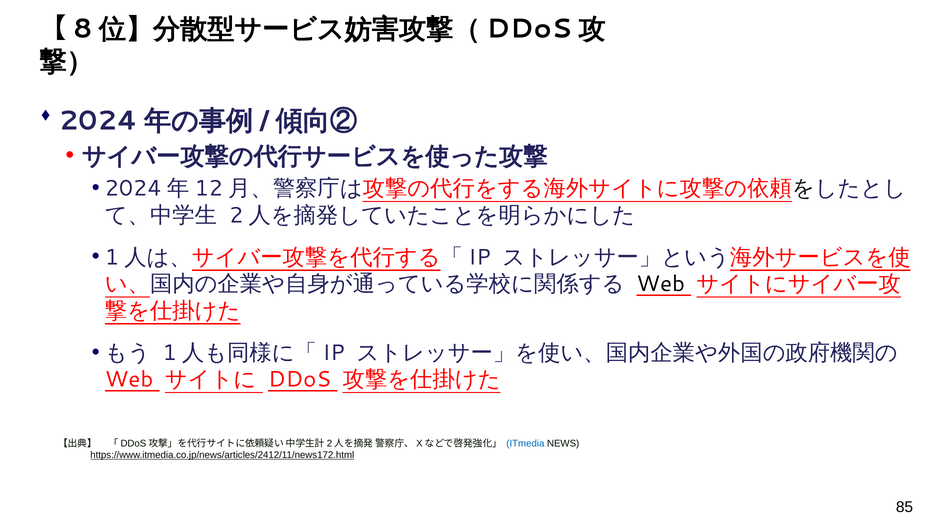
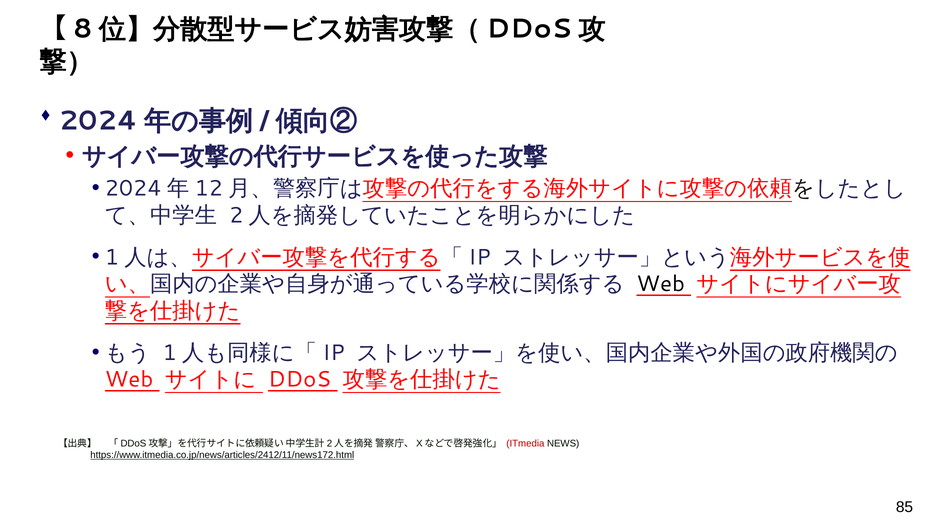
ITmedia colour: blue -> red (525, 443)
